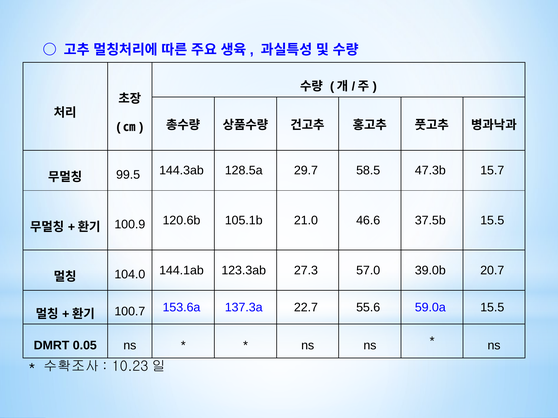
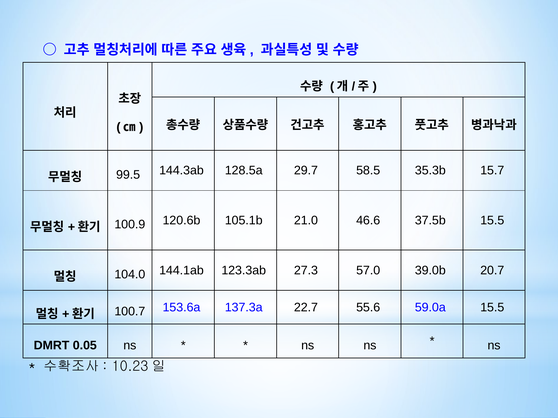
47.3b: 47.3b -> 35.3b (430, 171)
